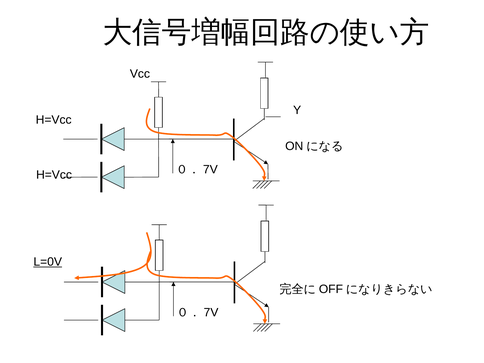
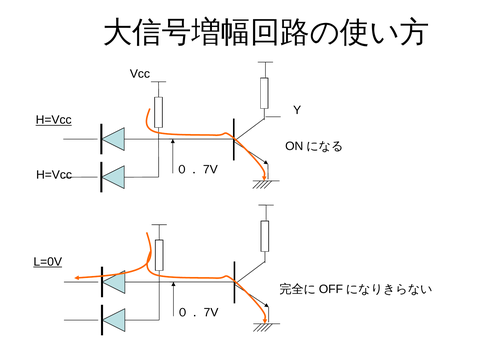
H=Vcc underline: none -> present (54, 120)
